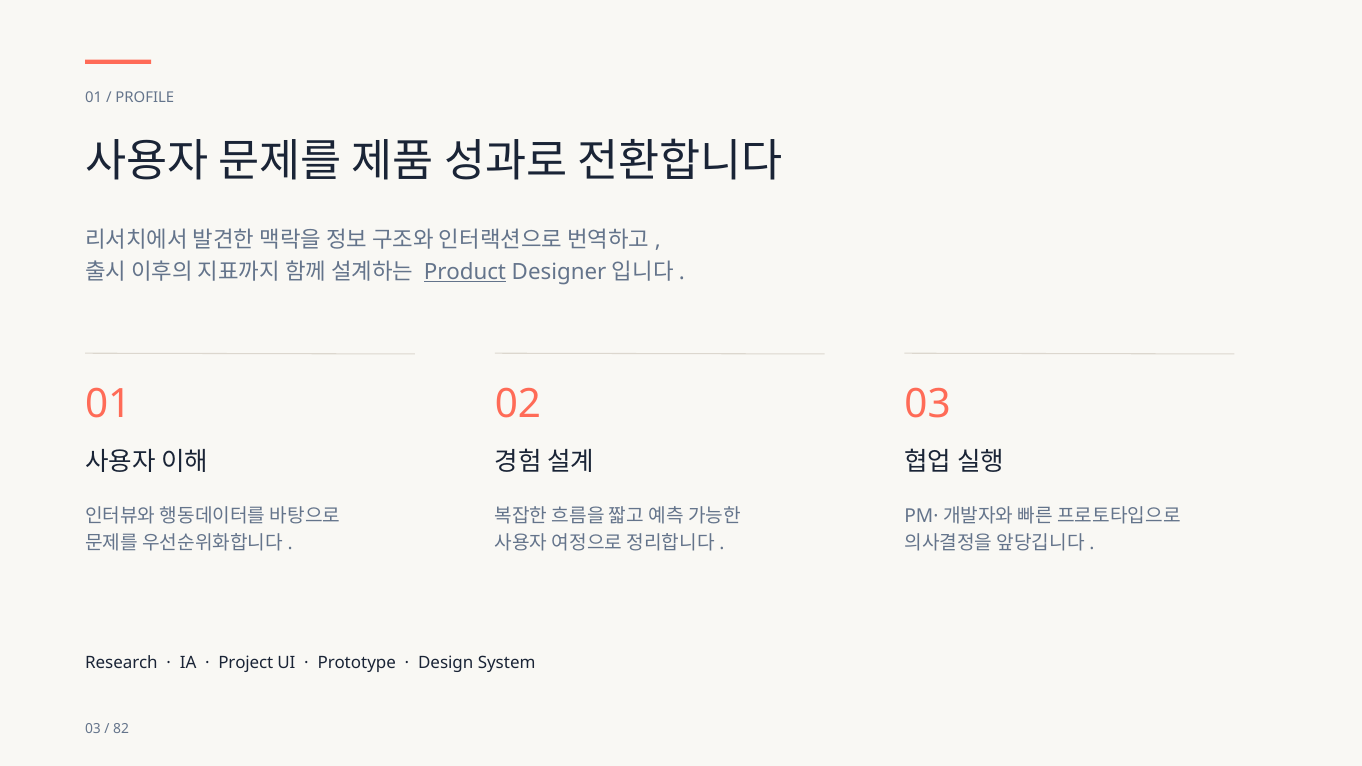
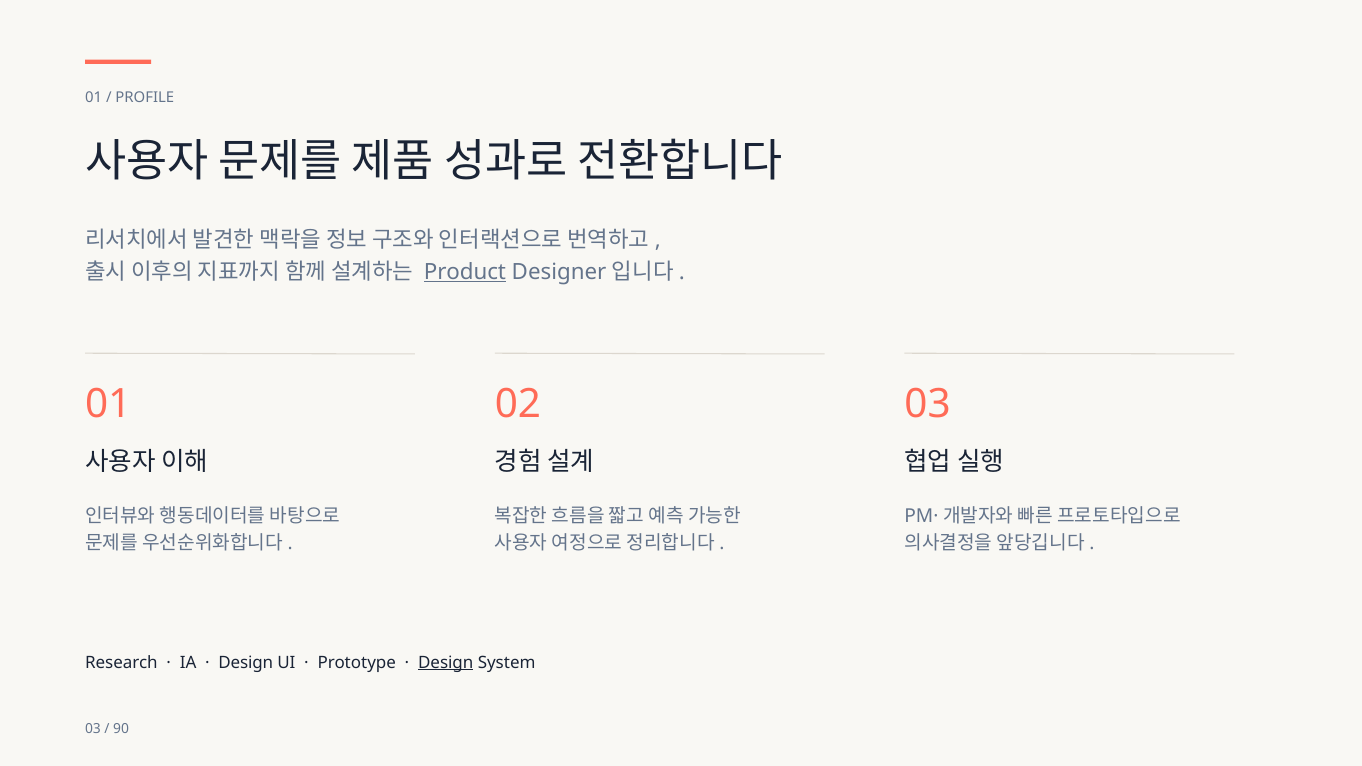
Project: Project -> Design (246, 663)
Design underline: none -> present (446, 663)
82: 82 -> 90 (121, 729)
